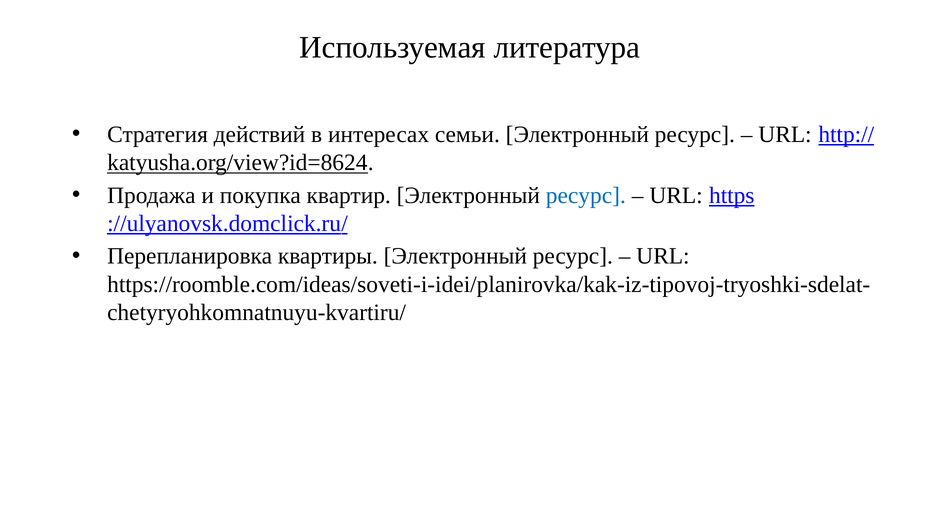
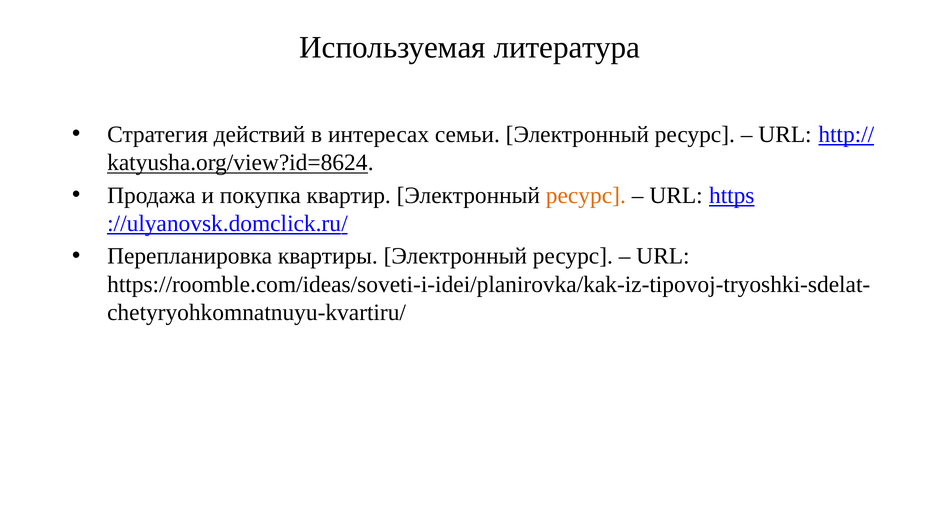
ресурс colour: blue -> orange (586, 195)
